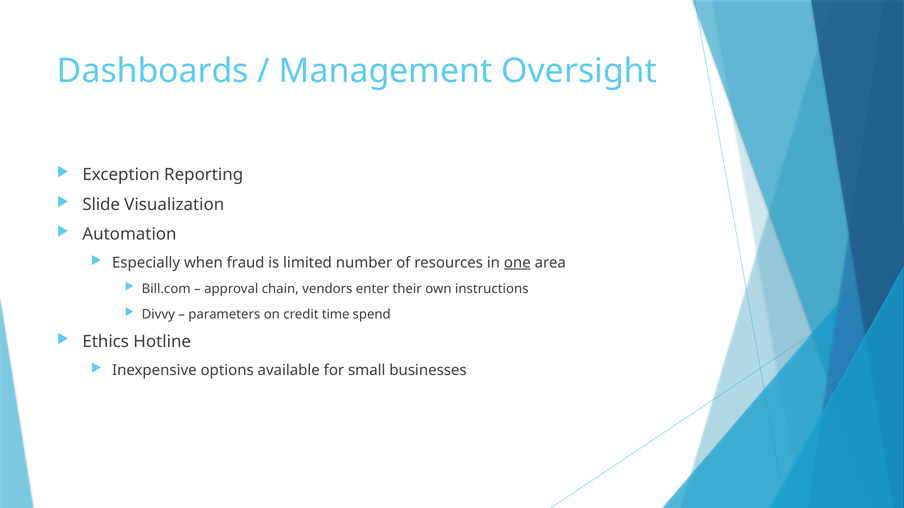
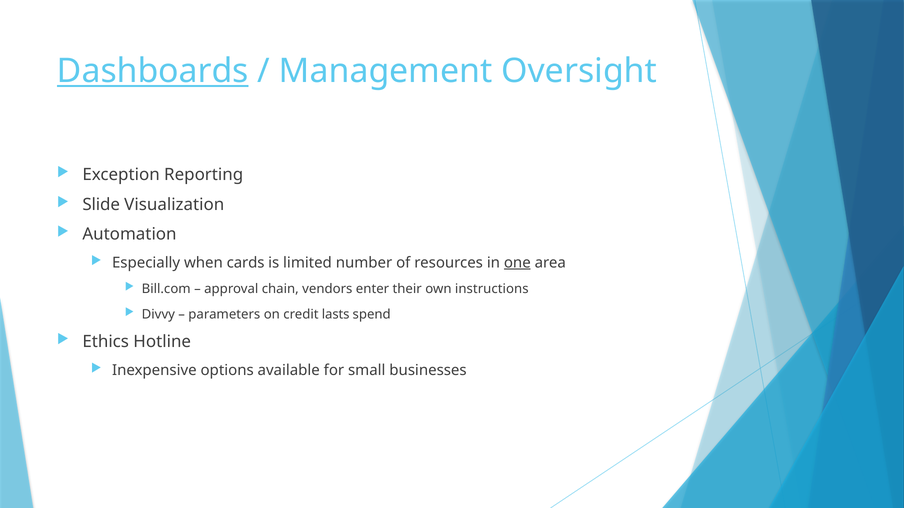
Dashboards underline: none -> present (153, 71)
fraud: fraud -> cards (246, 263)
time: time -> lasts (336, 314)
